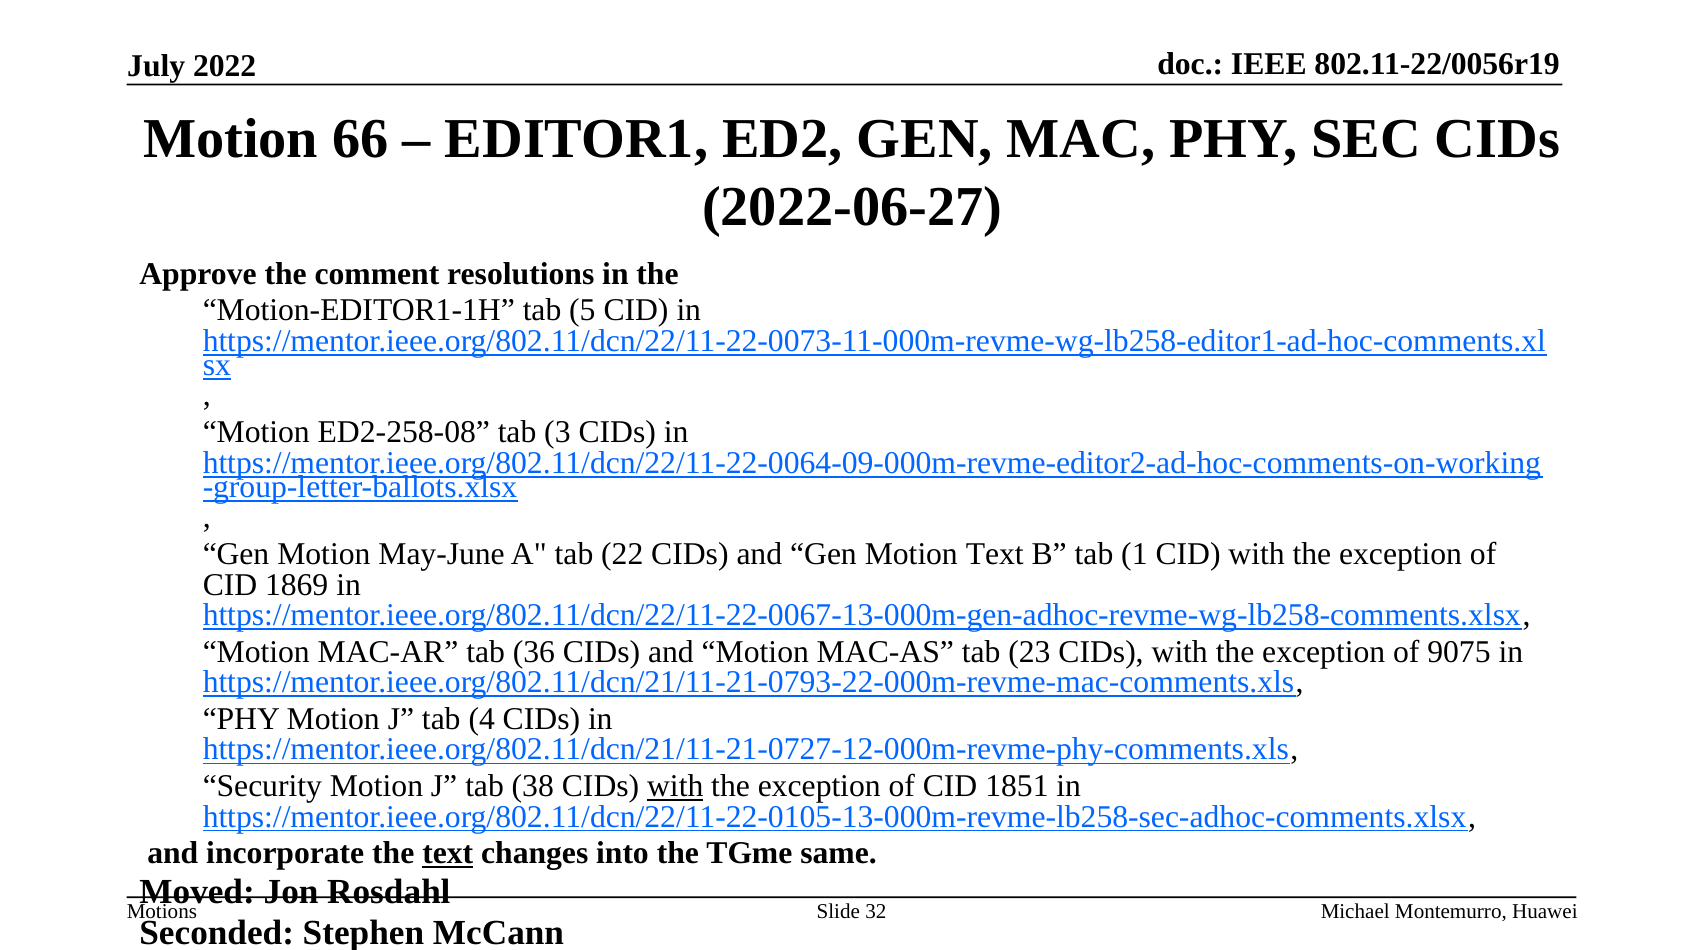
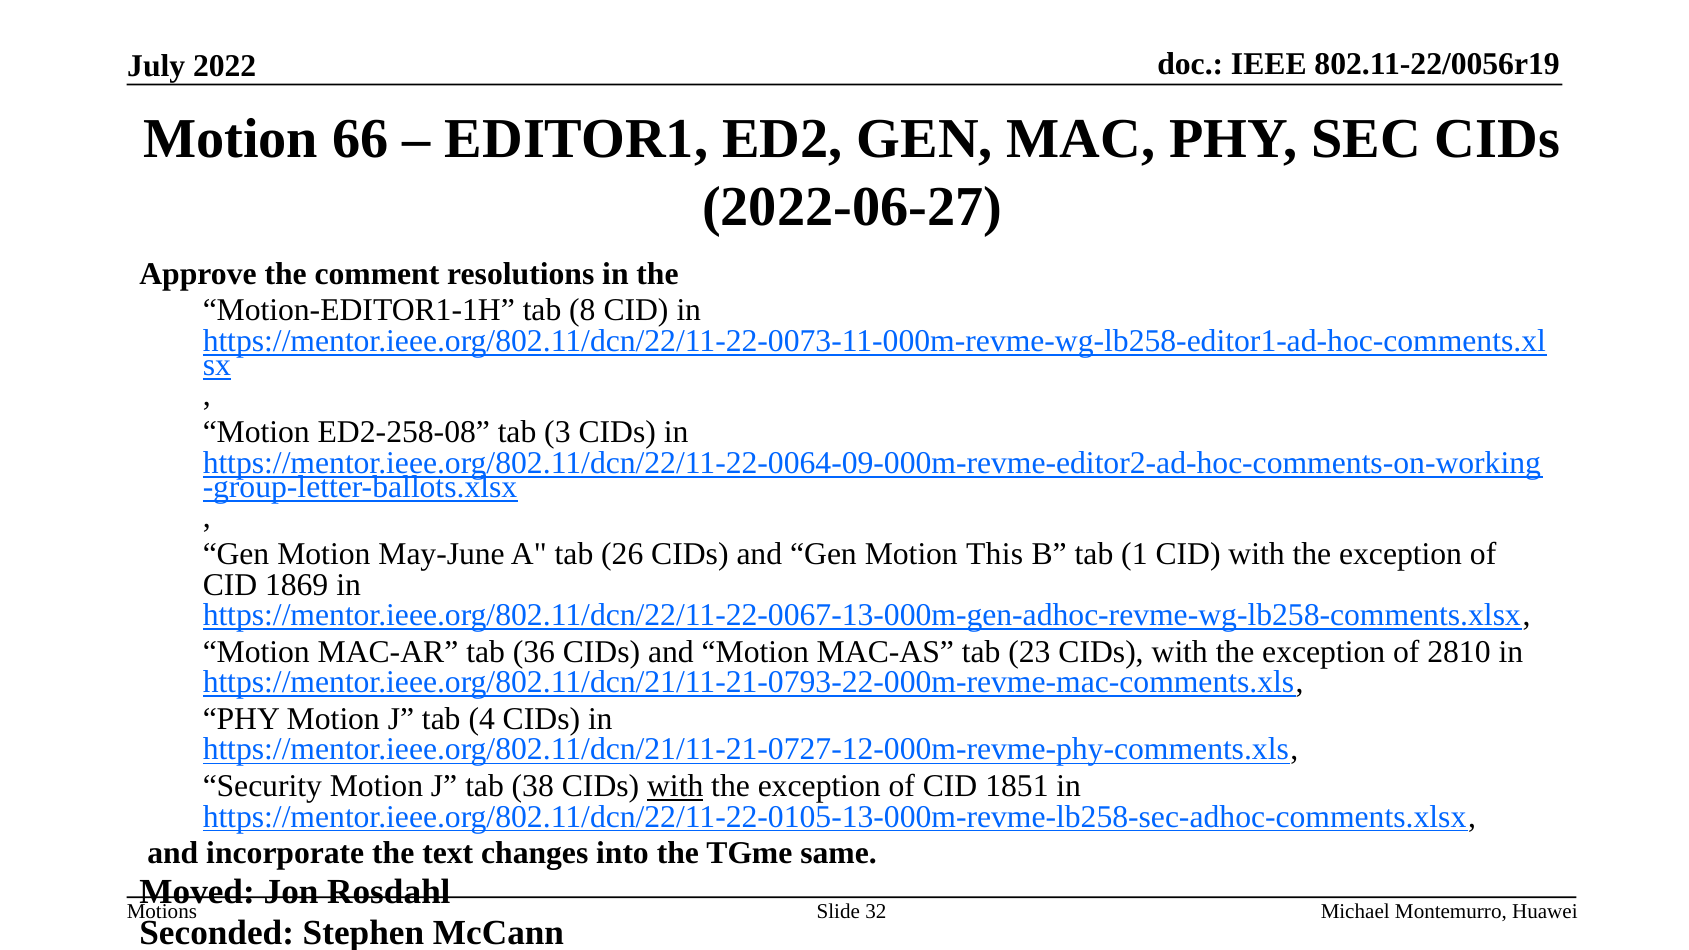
5: 5 -> 8 (582, 310)
22: 22 -> 26 (622, 554)
Motion Text: Text -> This (995, 554)
9075: 9075 -> 2810 (1459, 652)
text underline: present -> none (448, 853)
